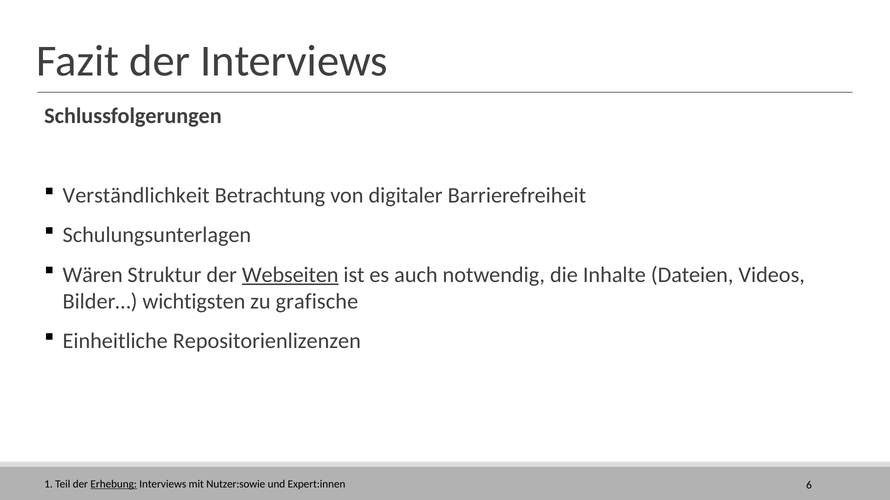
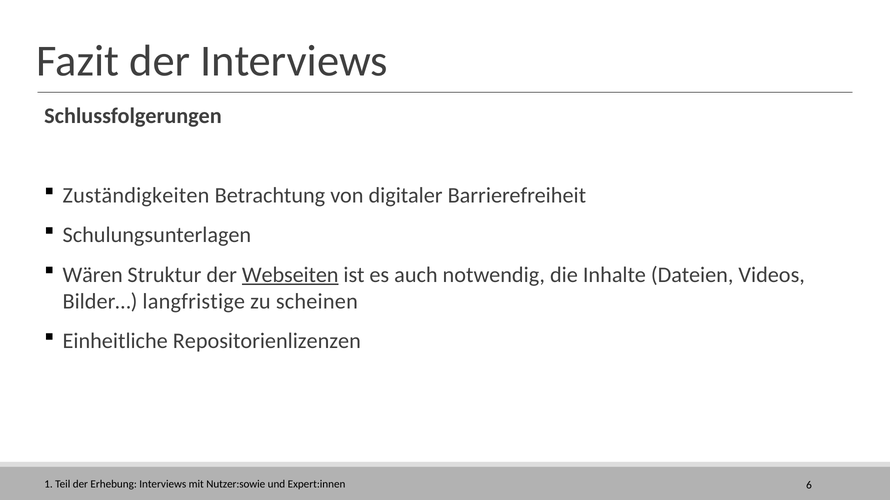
Verständlichkeit: Verständlichkeit -> Zuständigkeiten (136, 196)
wichtigsten: wichtigsten -> langfristige (194, 302)
grafische: grafische -> scheinen (317, 302)
Erhebung underline: present -> none (114, 485)
